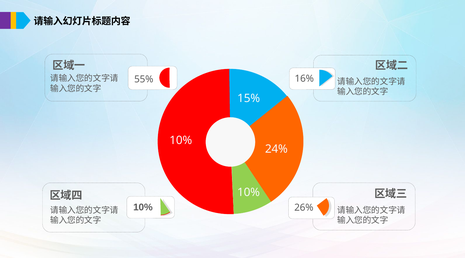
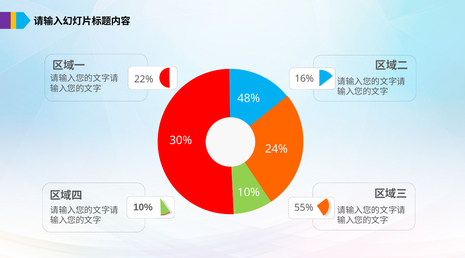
55%: 55% -> 22% (144, 79)
15%: 15% -> 48% (249, 99)
10%: 10% -> 30% (181, 141)
26%: 26% -> 55% (304, 208)
